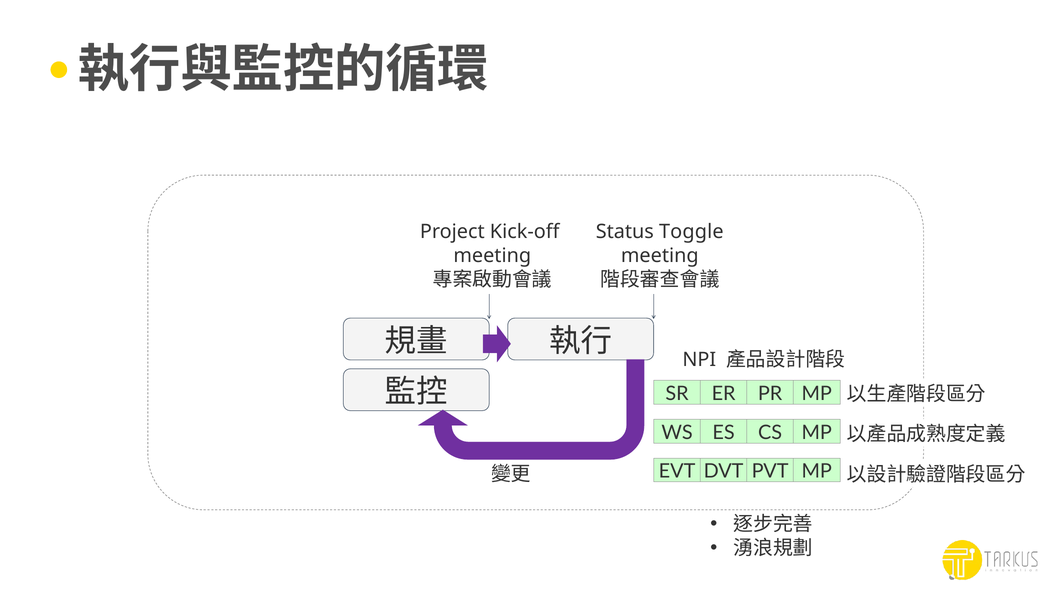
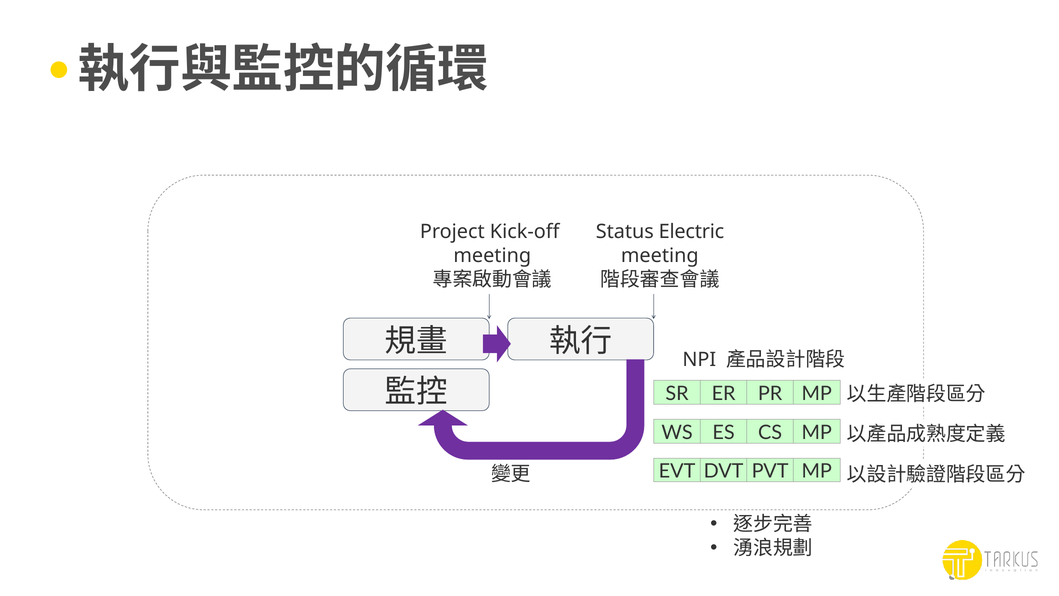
Toggle: Toggle -> Electric (691, 232)
